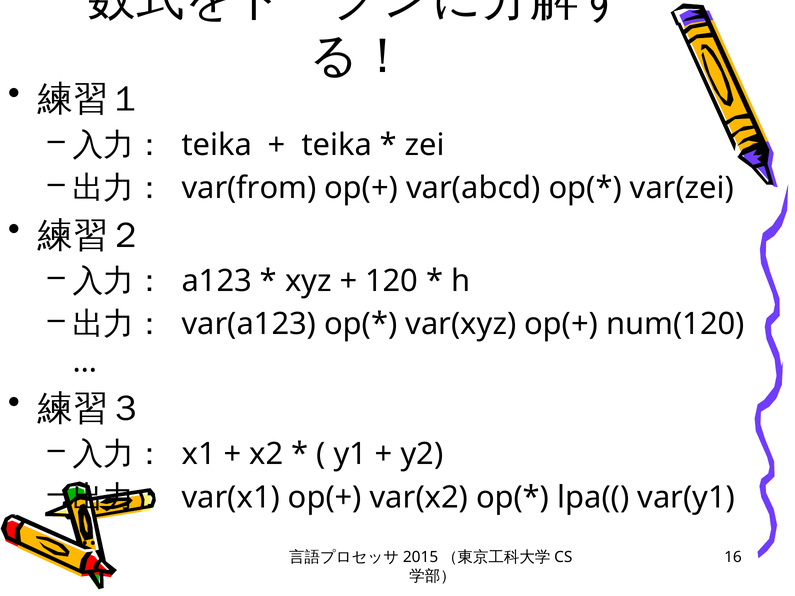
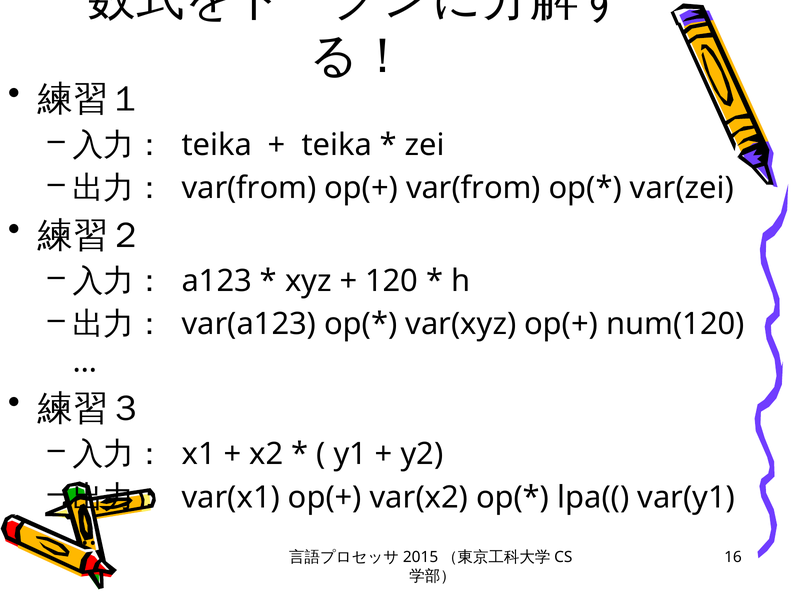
op(+ var(abcd: var(abcd -> var(from (473, 188)
